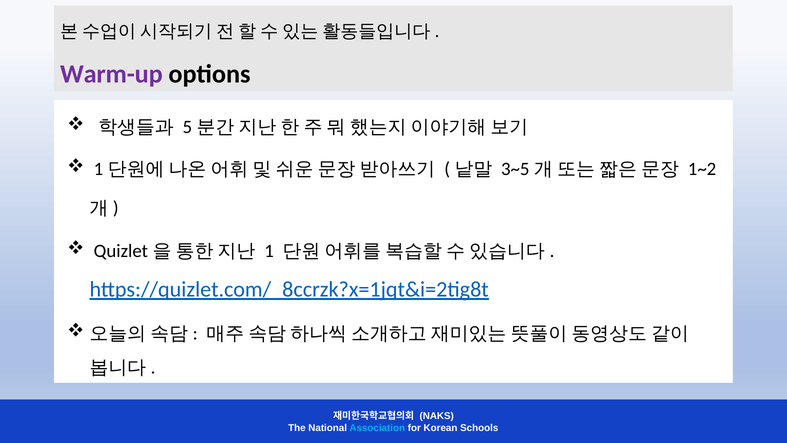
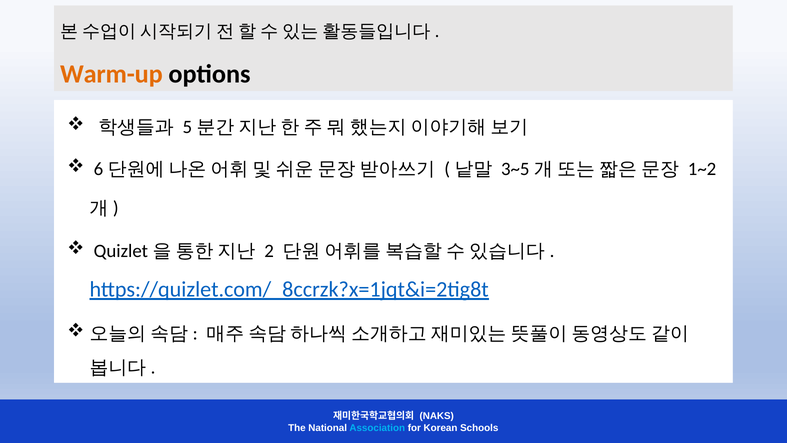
Warm-up colour: purple -> orange (111, 74)
1: 1 -> 6 (99, 169)
1: 1 -> 2 (269, 251)
